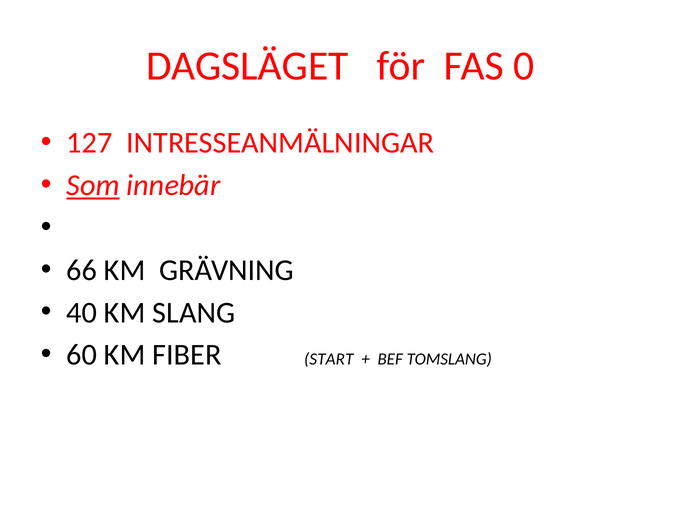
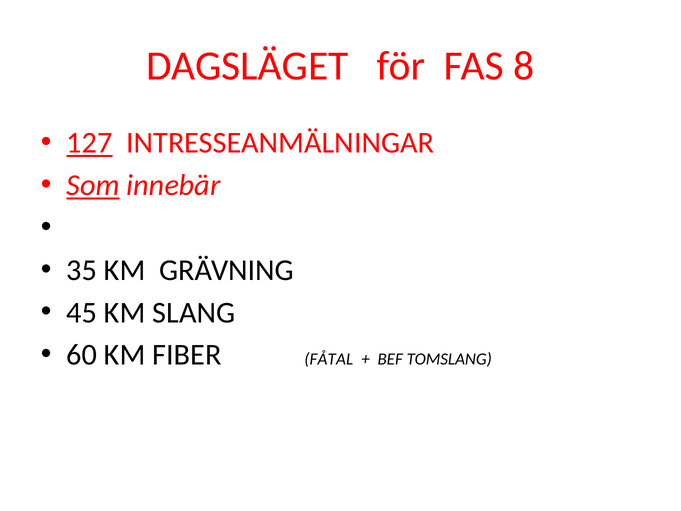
0: 0 -> 8 (524, 66)
127 underline: none -> present (89, 143)
66: 66 -> 35 (82, 270)
40: 40 -> 45 (82, 312)
START: START -> FÅTAL (329, 359)
